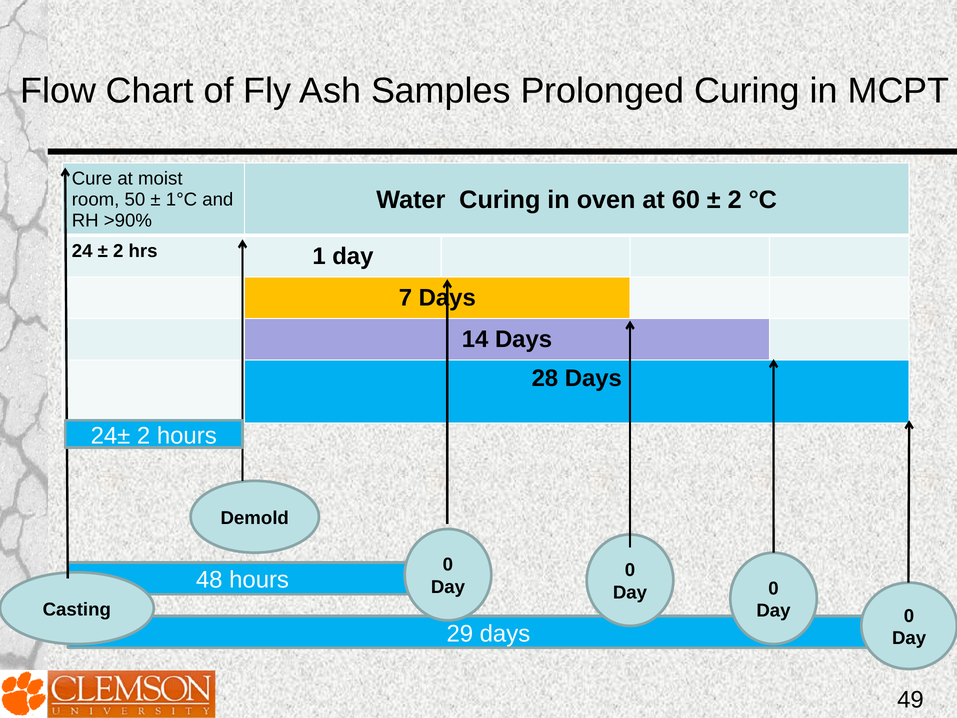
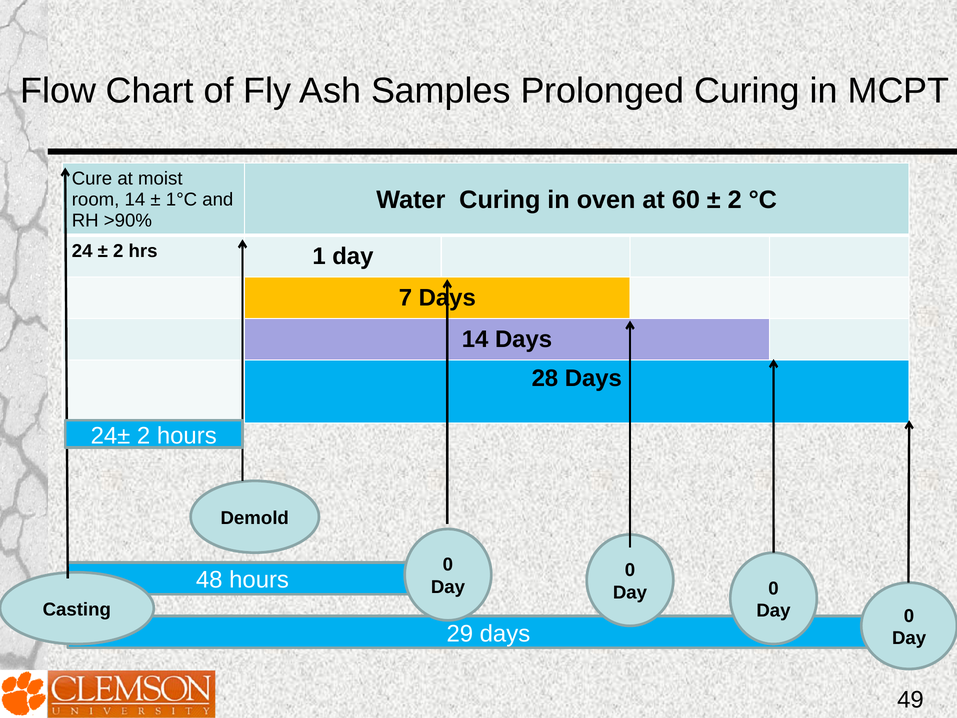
room 50: 50 -> 14 (135, 199)
